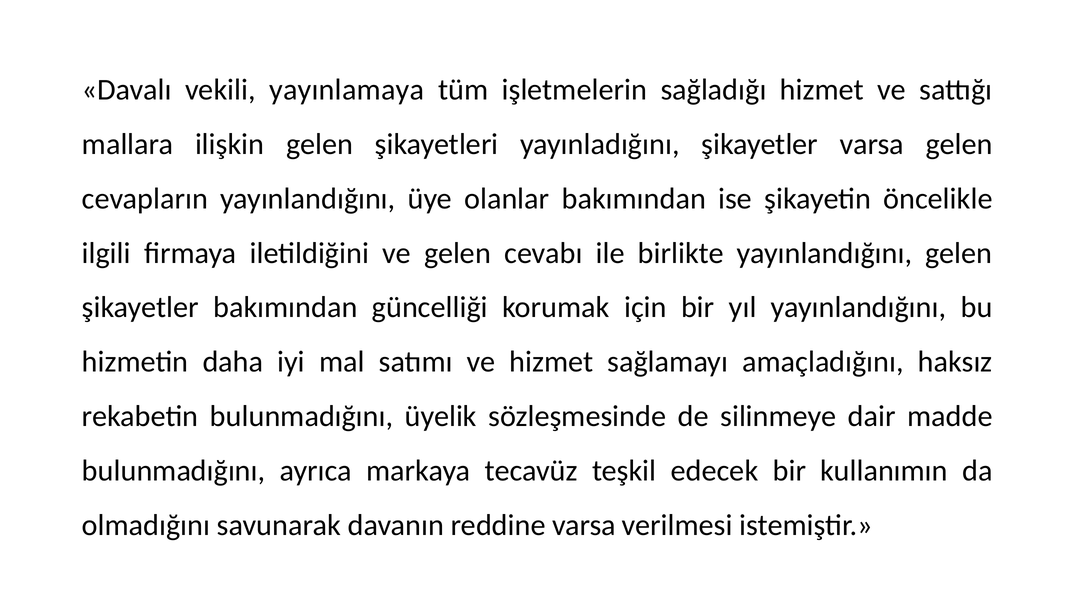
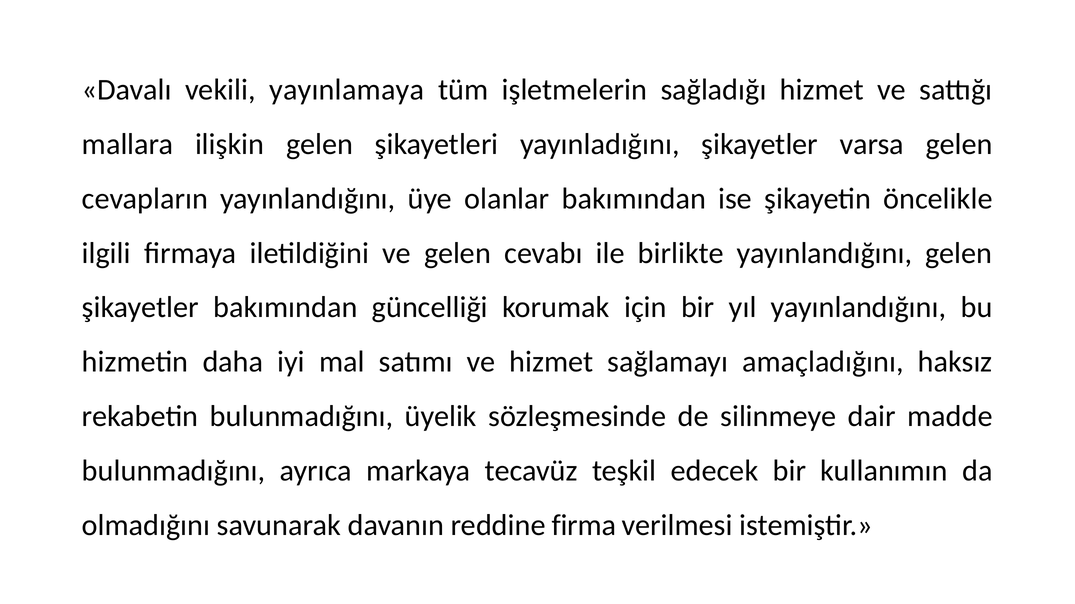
reddine varsa: varsa -> firma (584, 526)
